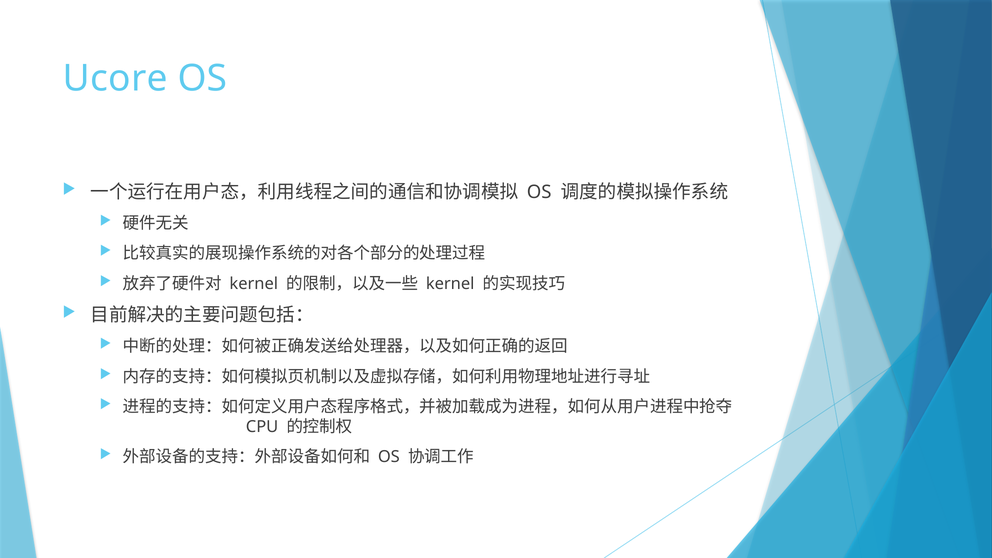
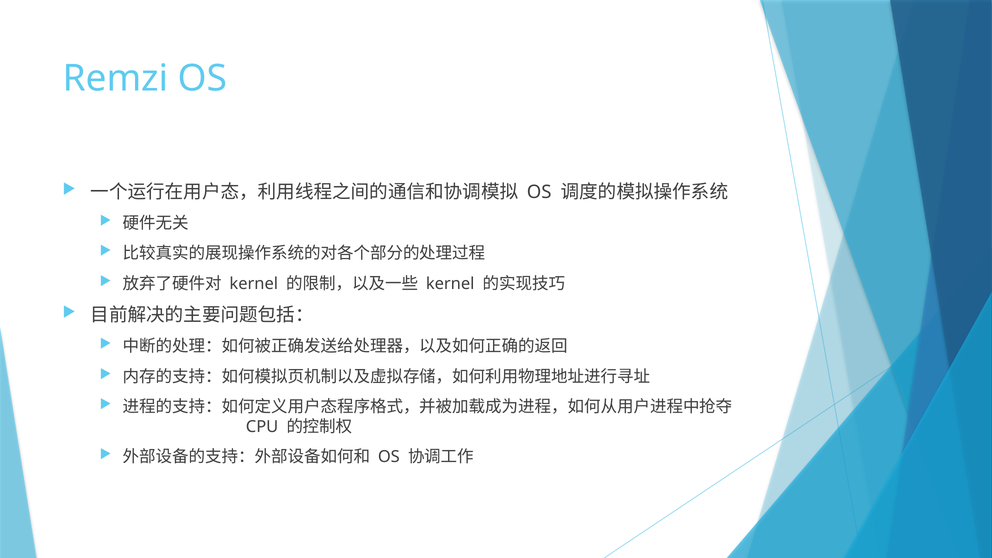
Ucore: Ucore -> Remzi (115, 78)
